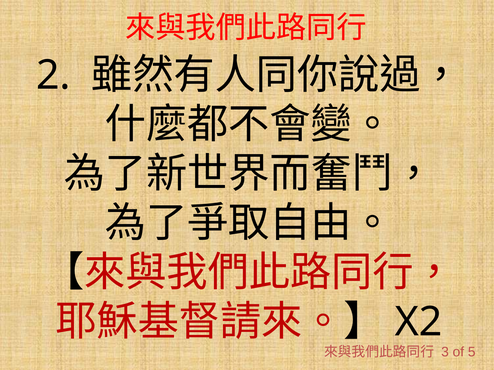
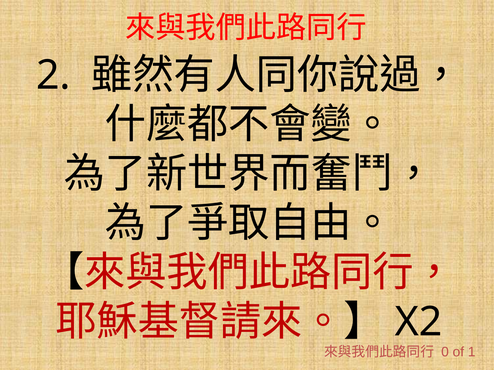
3: 3 -> 0 (445, 352)
5: 5 -> 1 (472, 352)
